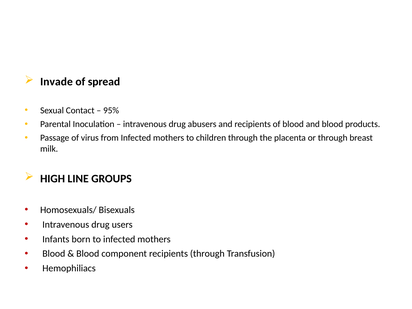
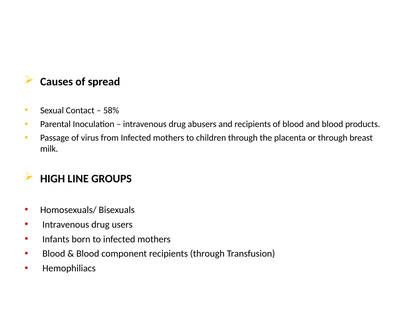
Invade: Invade -> Causes (57, 82)
95%: 95% -> 58% (111, 110)
